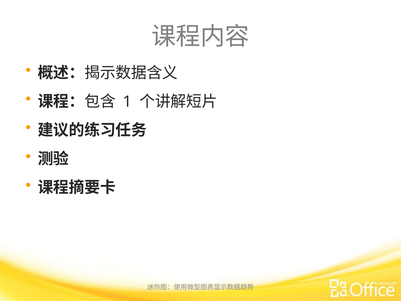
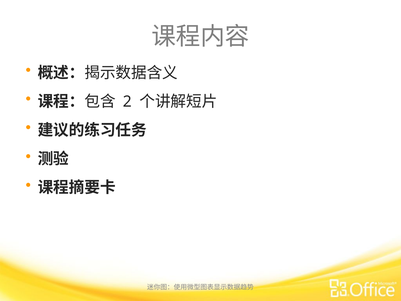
1: 1 -> 2 (127, 102)
